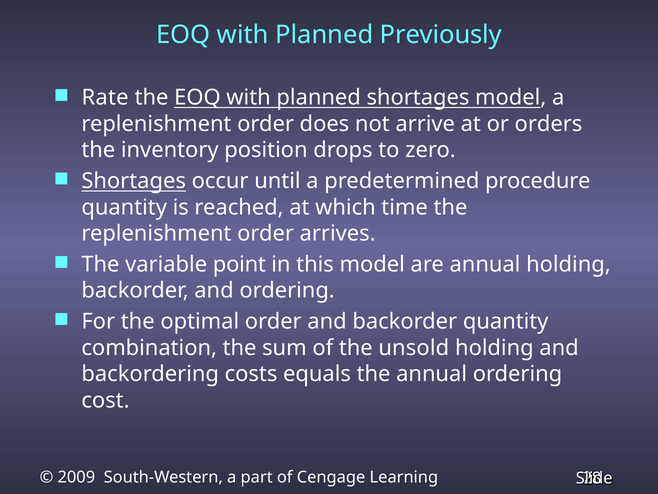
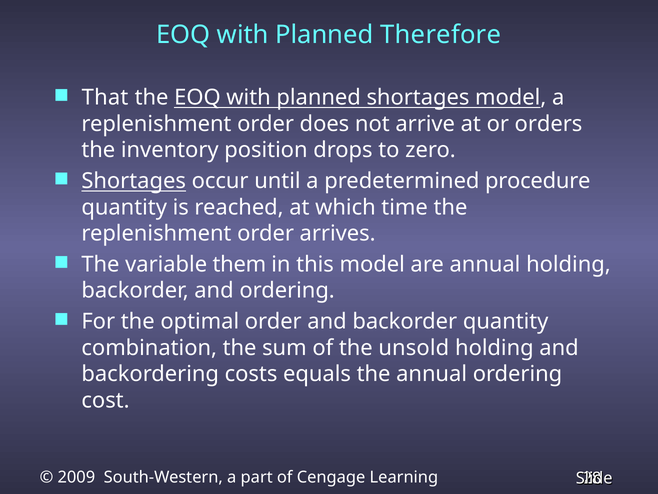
Previously: Previously -> Therefore (441, 35)
Rate: Rate -> That (105, 97)
point: point -> them (239, 264)
